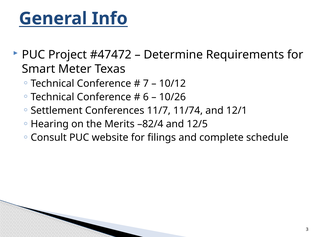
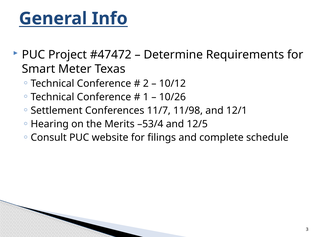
7: 7 -> 2 (146, 83)
6: 6 -> 1 (146, 97)
11/74: 11/74 -> 11/98 (188, 111)
–82/4: –82/4 -> –53/4 (150, 124)
